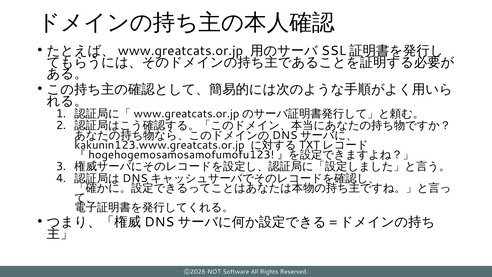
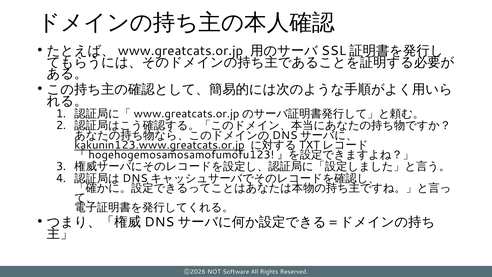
kakunin123.www.greatcats.or.jp underline: none -> present (159, 145)
